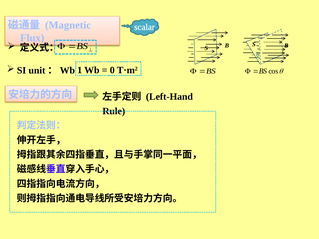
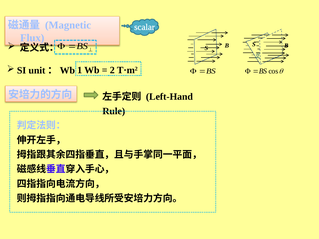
0: 0 -> 2 (112, 70)
